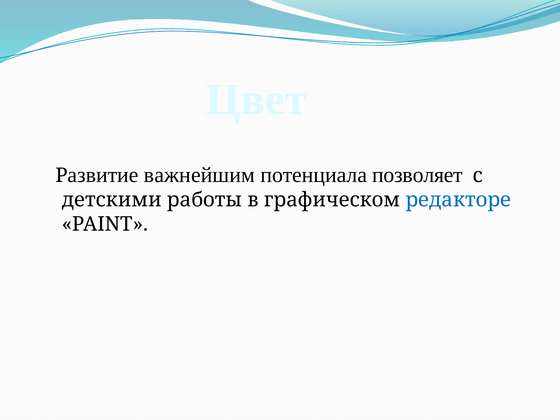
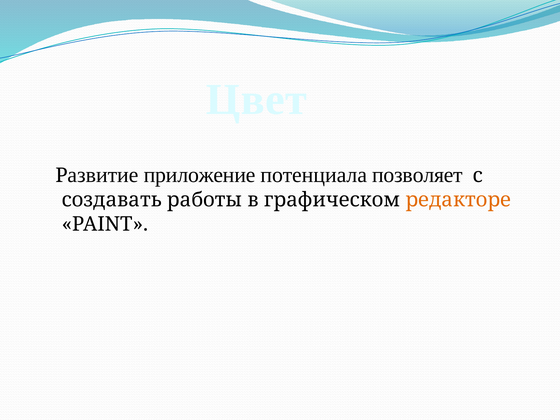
важнейшим: важнейшим -> приложение (200, 175)
детскими: детскими -> создавать (112, 200)
редакторе colour: blue -> orange (458, 200)
